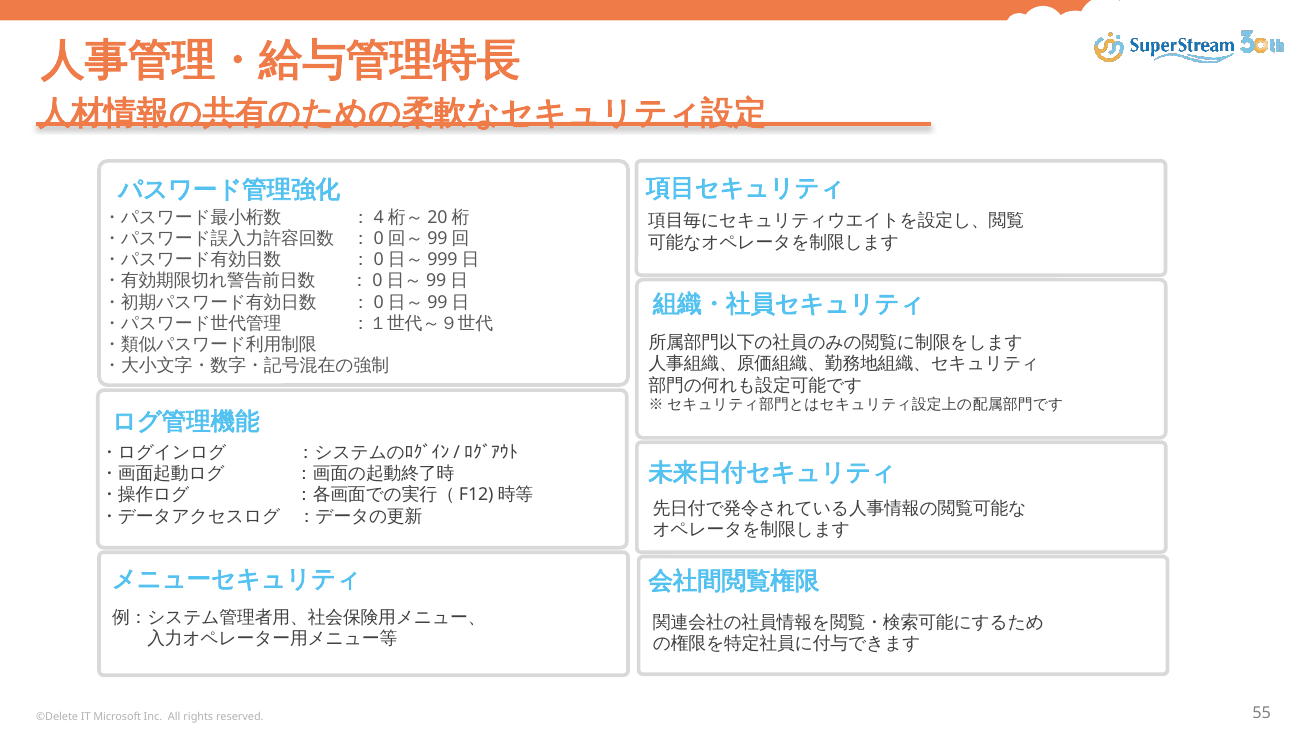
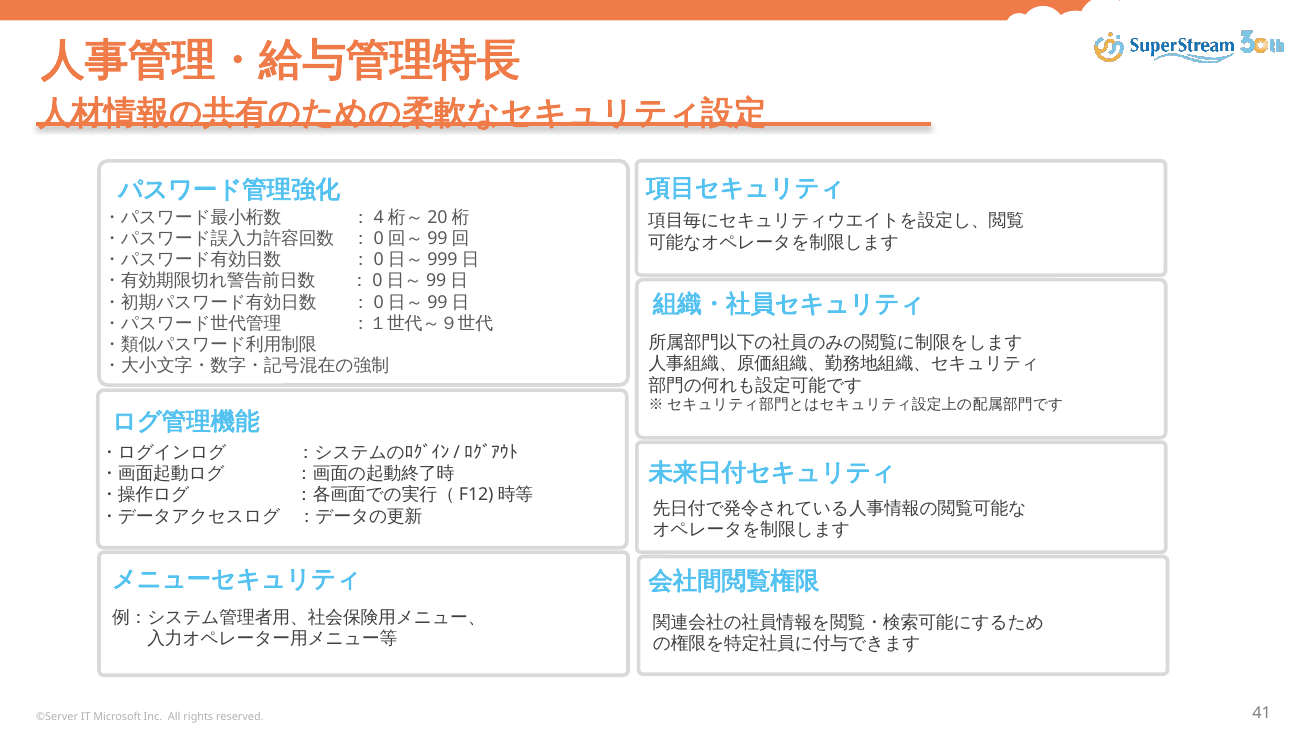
©Delete: ©Delete -> ©Server (57, 717)
55: 55 -> 41 (1262, 713)
